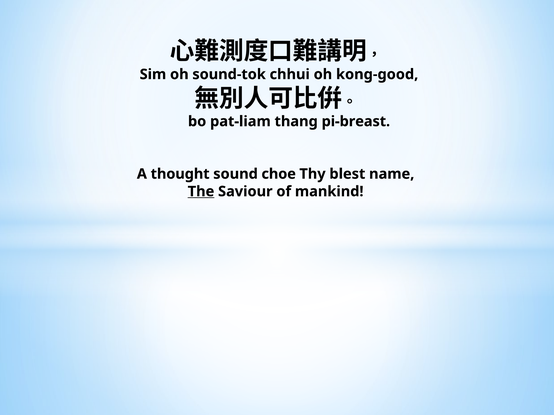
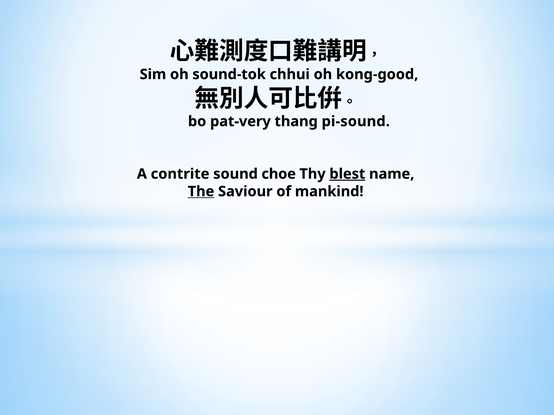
pat-liam: pat-liam -> pat-very (240, 122)
pi-breast: pi-breast -> pi-sound (356, 122)
thought: thought -> contrite (180, 174)
blest underline: none -> present (347, 174)
